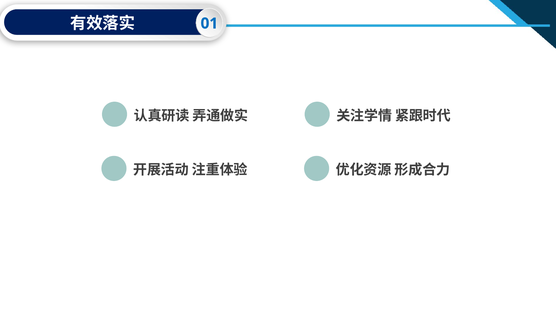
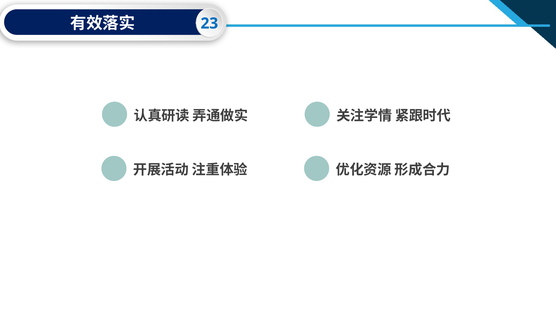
01: 01 -> 23 (209, 23)
